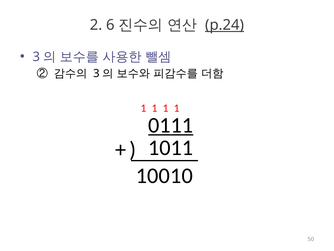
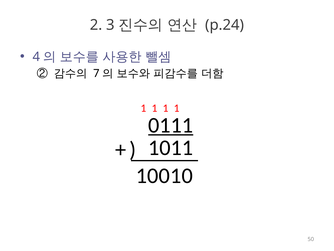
6: 6 -> 3 (110, 25)
p.24 underline: present -> none (225, 25)
3: 3 -> 4 (36, 57)
3: 3 -> 7 (96, 73)
